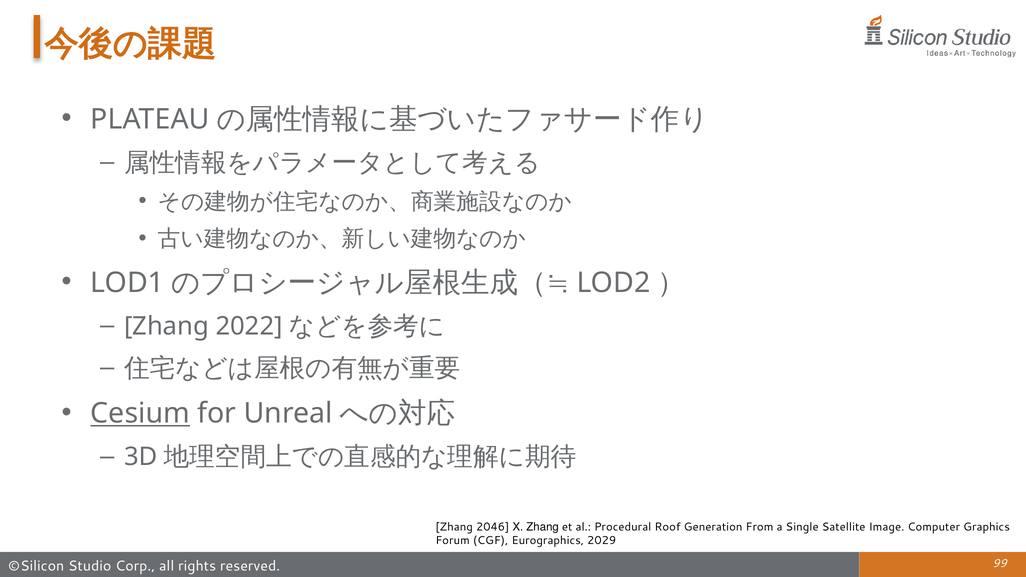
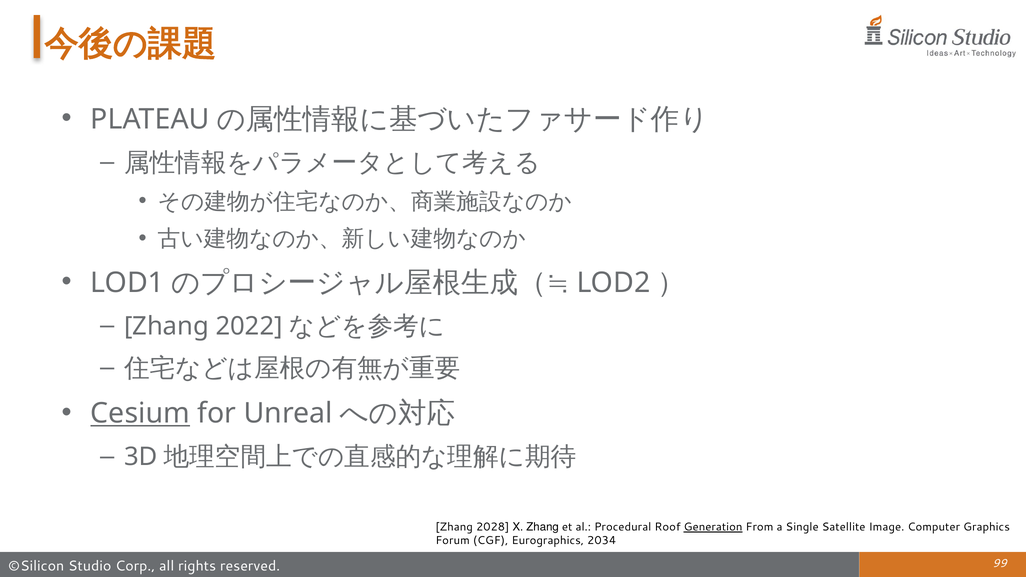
2046: 2046 -> 2028 (493, 527)
Generation underline: none -> present (713, 527)
2029: 2029 -> 2034 (602, 541)
